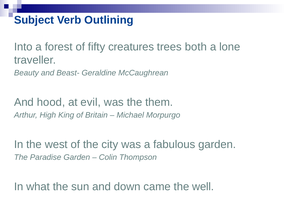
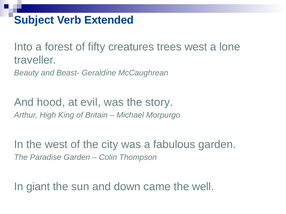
Outlining: Outlining -> Extended (109, 20)
trees both: both -> west (196, 47)
them: them -> story (159, 103)
what: what -> giant (38, 187)
